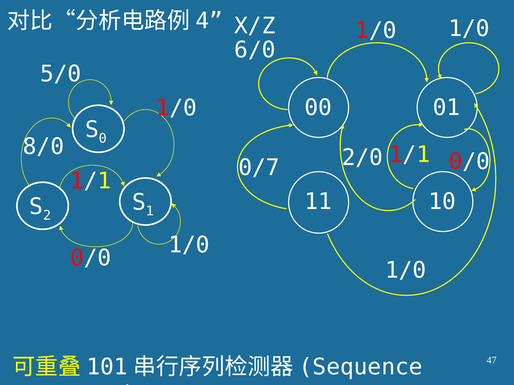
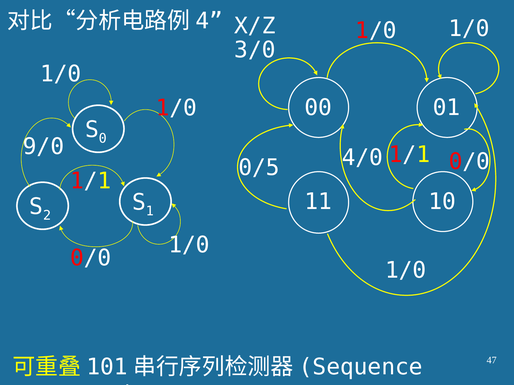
6/0: 6/0 -> 3/0 (255, 50)
5/0: 5/0 -> 1/0 (61, 74)
8/0: 8/0 -> 9/0 (43, 147)
2/0: 2/0 -> 4/0 (362, 158)
0/7: 0/7 -> 0/5 (259, 168)
